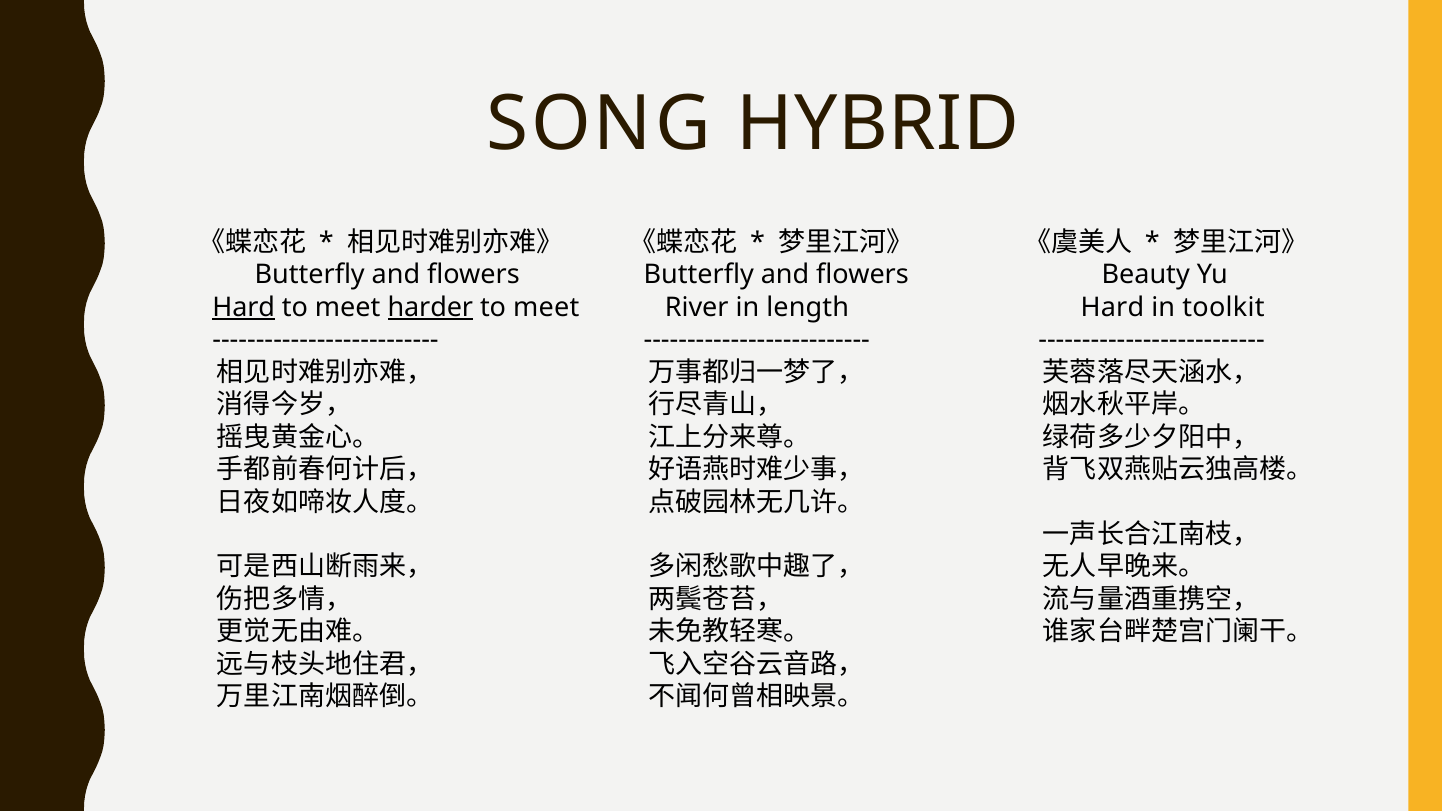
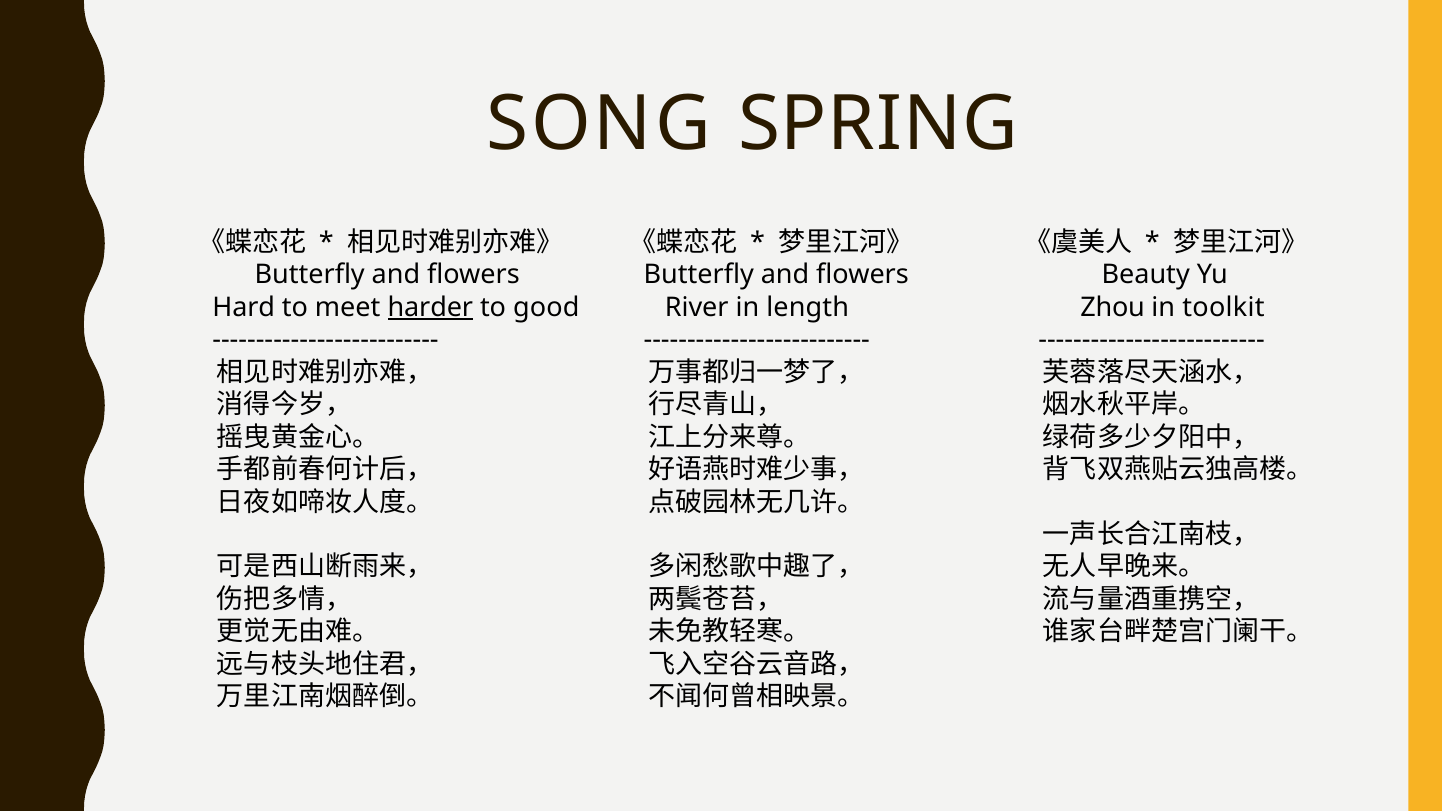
HYBRID: HYBRID -> SPRING (878, 124)
Hard underline: present -> none (244, 308)
meet: meet -> good (546, 308)
Hard: Hard -> Zhou (1113, 308)
